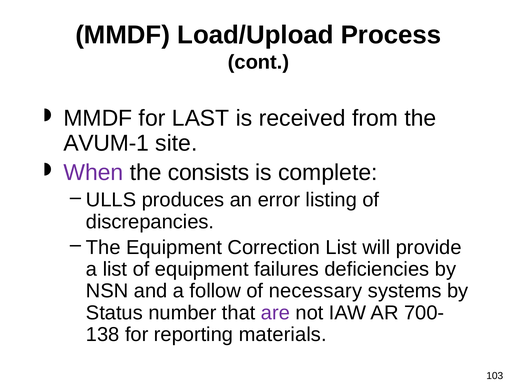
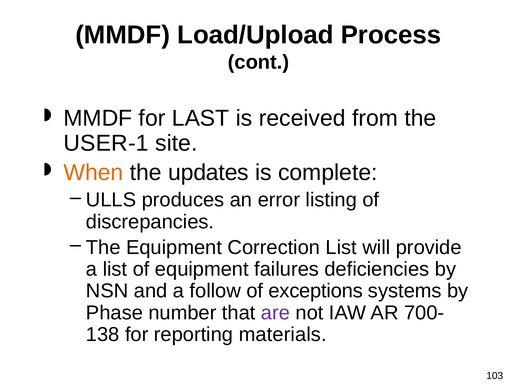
AVUM-1: AVUM-1 -> USER-1 (106, 143)
When colour: purple -> orange (93, 173)
consists: consists -> updates (208, 173)
necessary: necessary -> exceptions (316, 291)
Status: Status -> Phase (114, 312)
